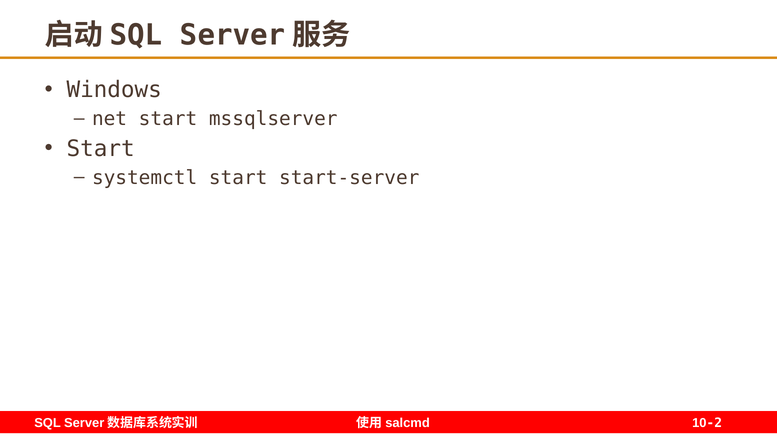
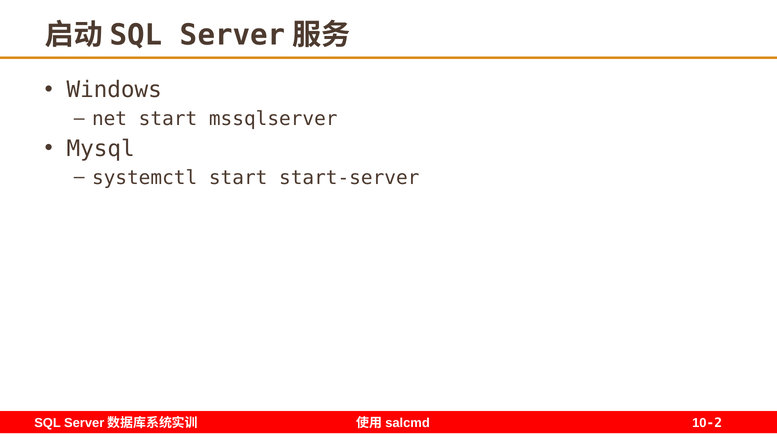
Start: Start -> Mysql (101, 149)
